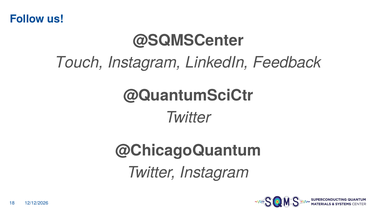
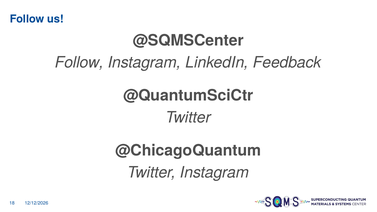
Touch: Touch -> Follow (79, 63)
